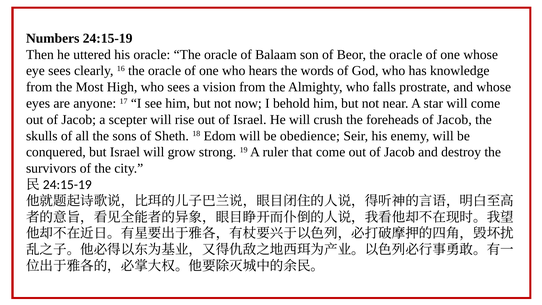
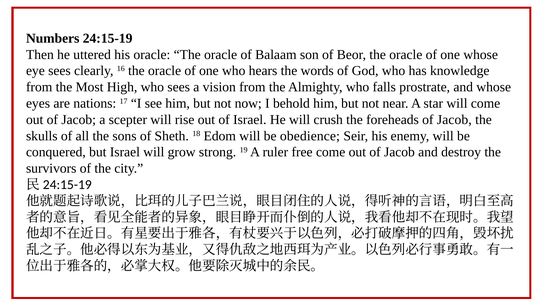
anyone: anyone -> nations (95, 103)
that: that -> free (302, 152)
